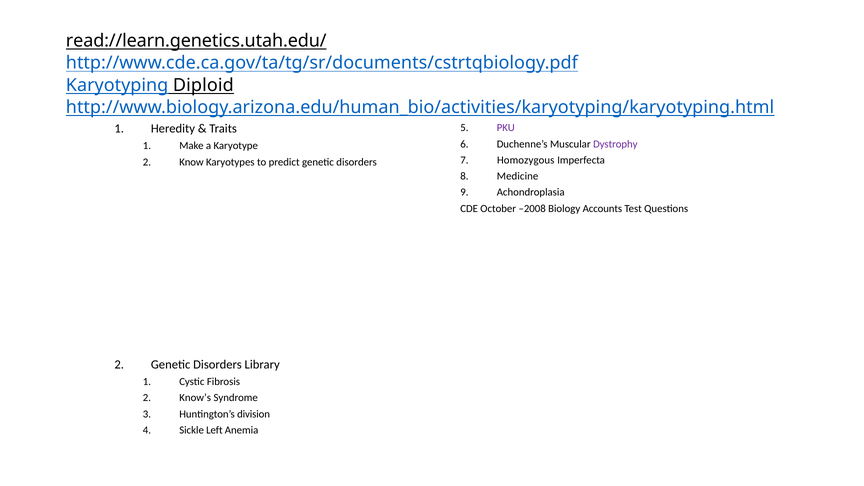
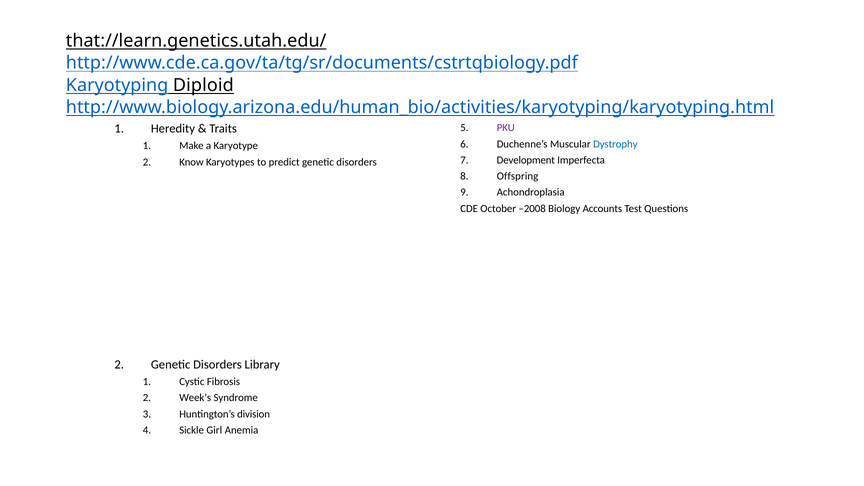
read://learn.genetics.utah.edu/: read://learn.genetics.utah.edu/ -> that://learn.genetics.utah.edu/ (196, 41)
Dystrophy colour: purple -> blue (615, 144)
Homozygous: Homozygous -> Development (526, 160)
Medicine: Medicine -> Offspring (518, 176)
Know’s: Know’s -> Week’s (195, 398)
Left: Left -> Girl (214, 430)
